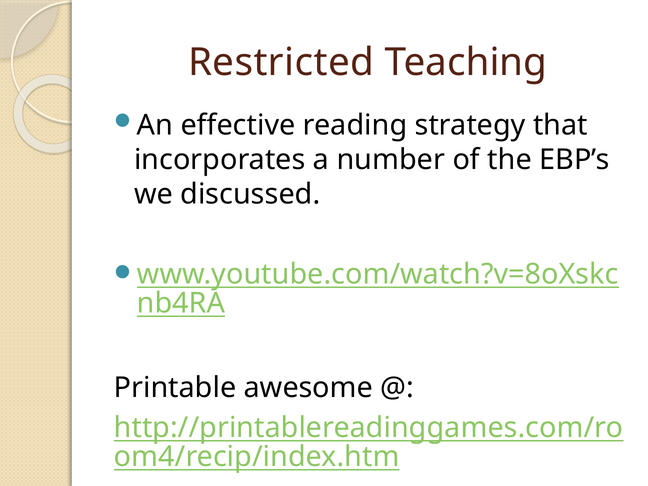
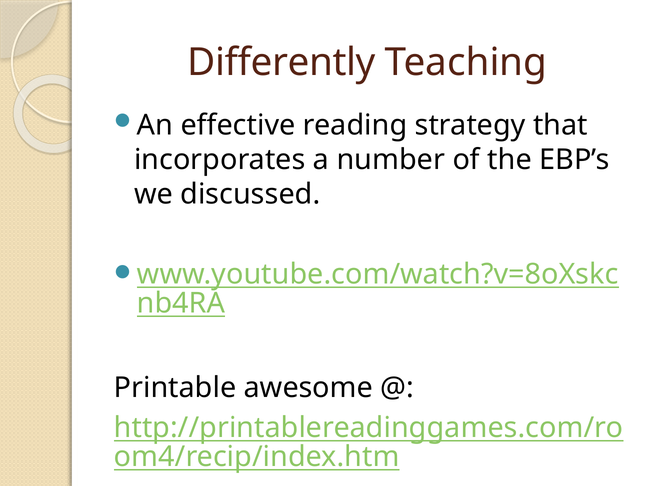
Restricted: Restricted -> Differently (281, 63)
